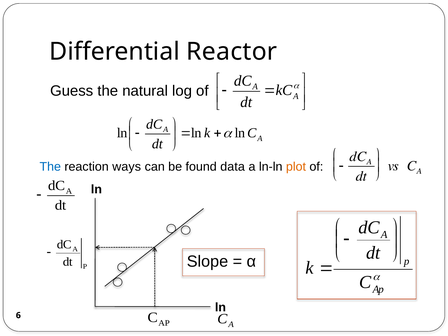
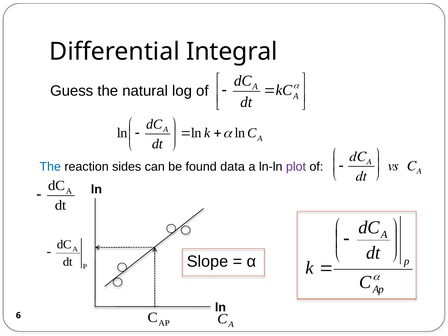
Reactor: Reactor -> Integral (232, 52)
ways: ways -> sides (127, 167)
plot colour: orange -> purple (296, 167)
